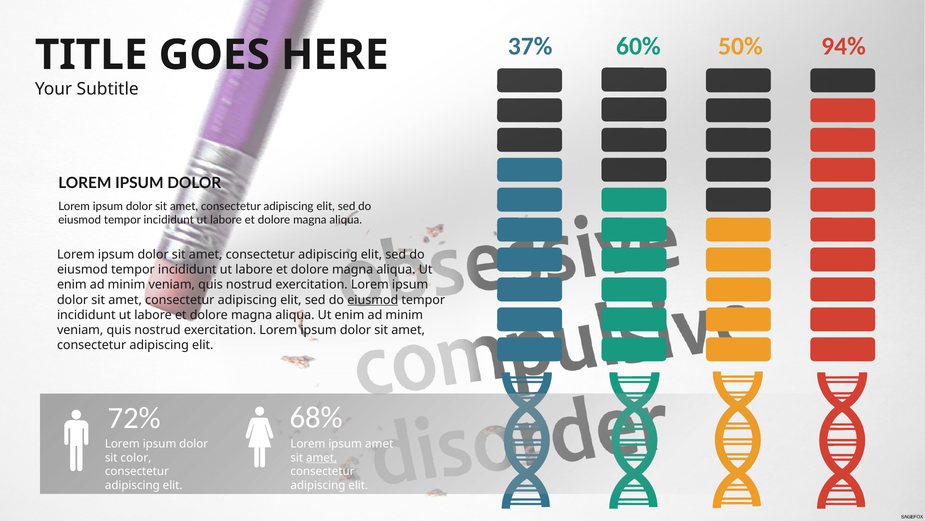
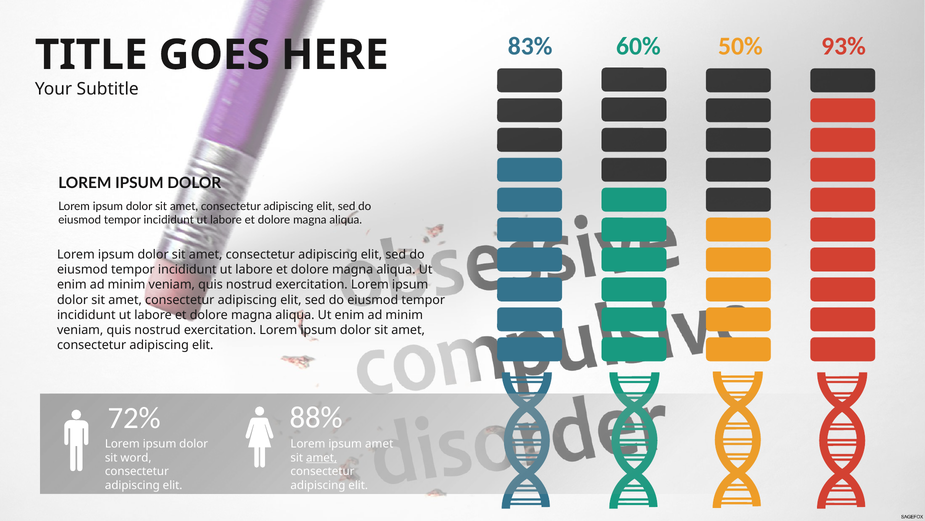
37%: 37% -> 83% (530, 46)
94%: 94% -> 93% (844, 46)
eiusmod underline: present -> none (373, 299)
68%: 68% -> 88% (316, 417)
color: color -> word (136, 457)
